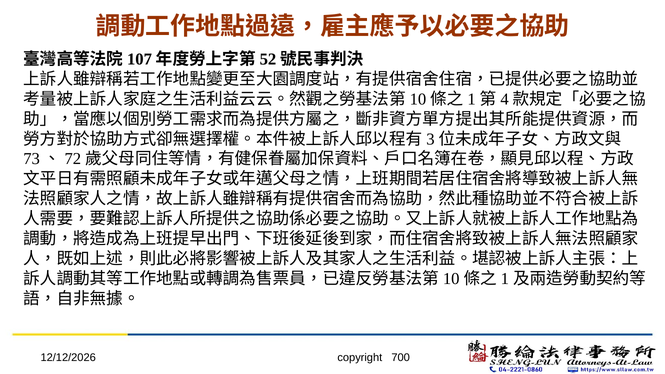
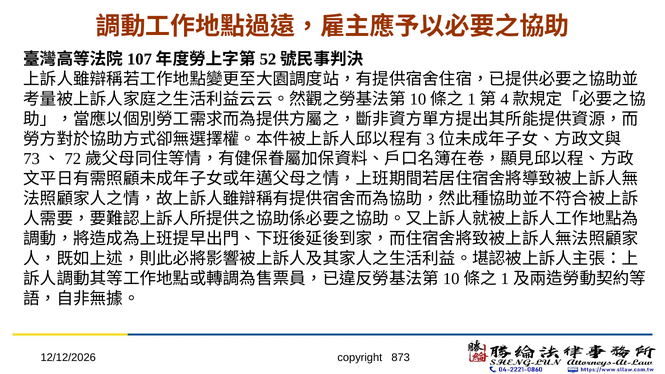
700: 700 -> 873 (401, 358)
